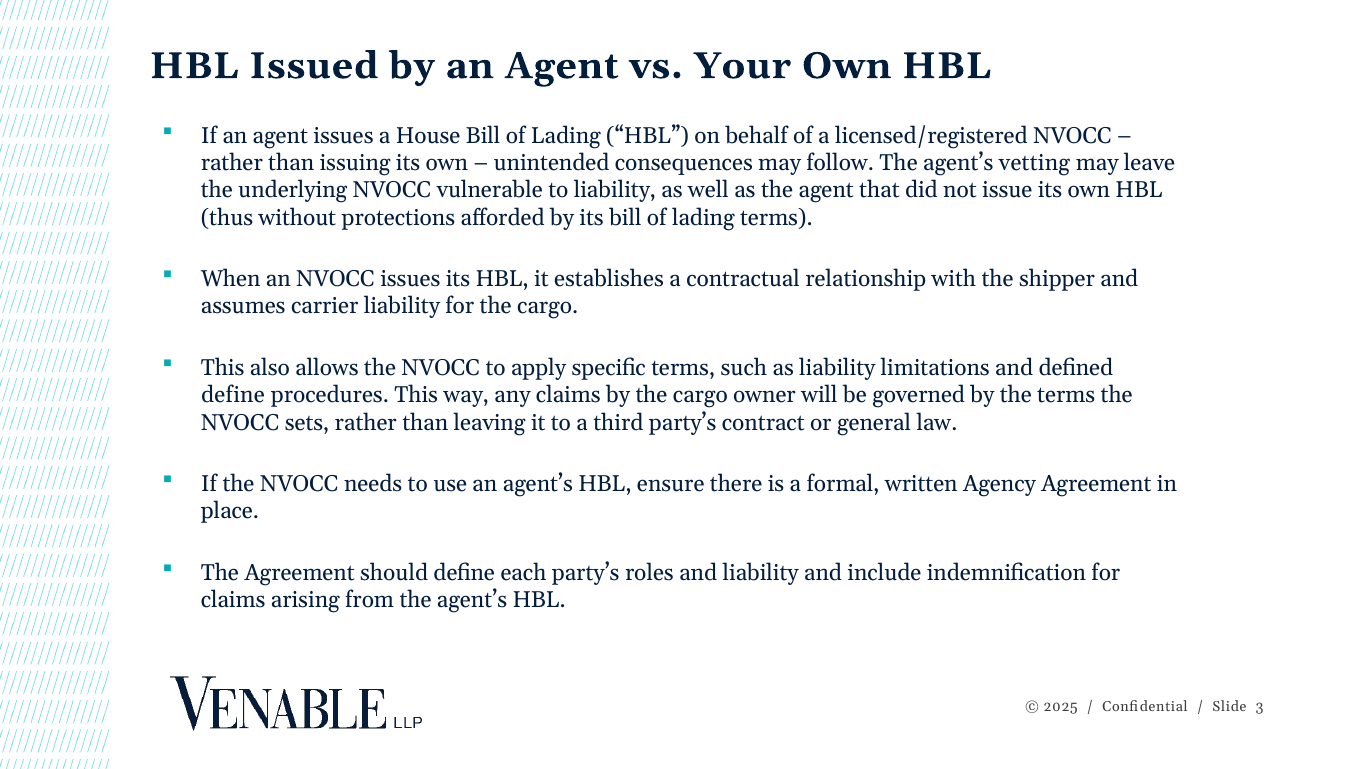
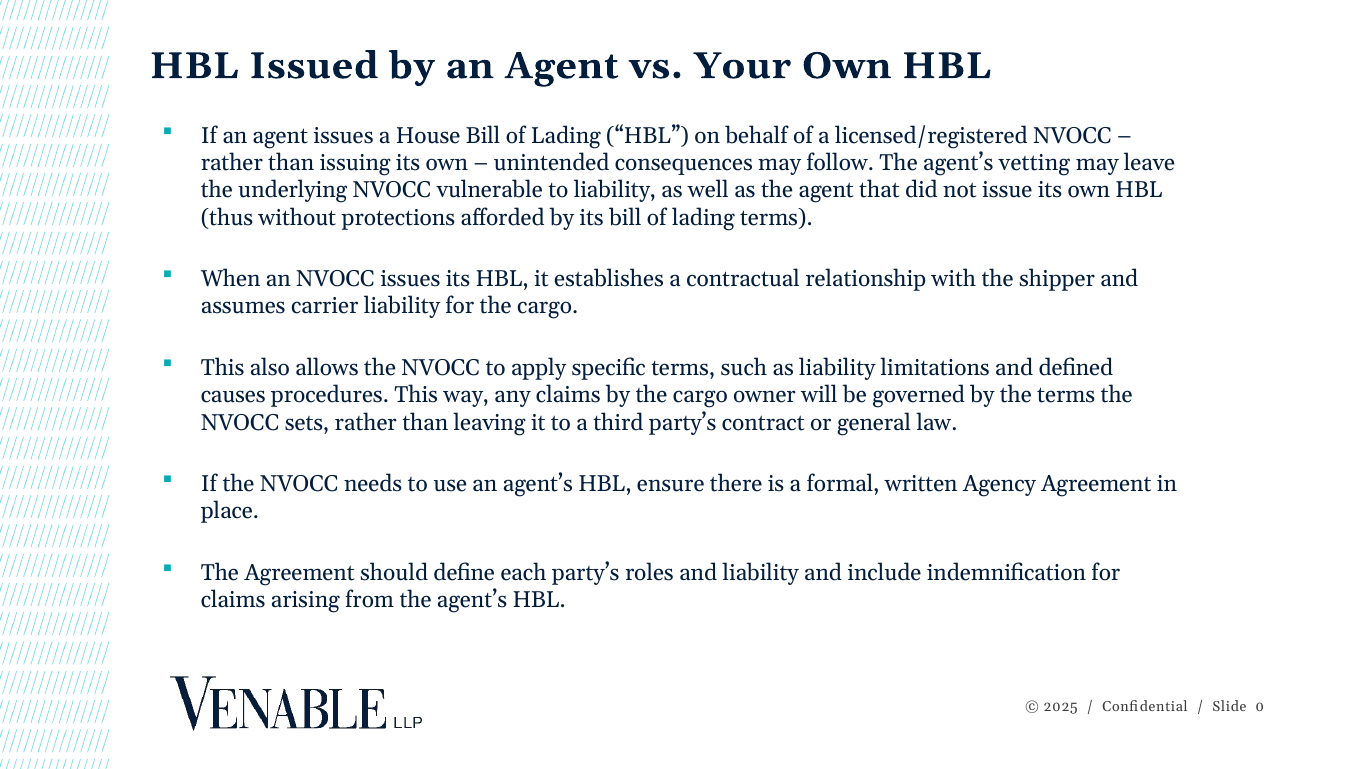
define: define -> causes (233, 395)
3: 3 -> 0 (1260, 706)
